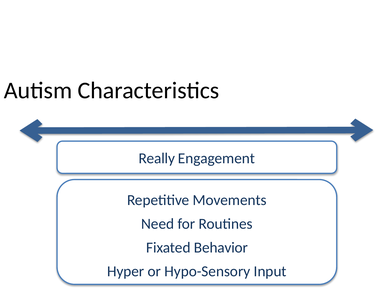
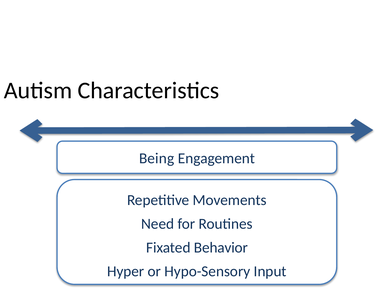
Really: Really -> Being (157, 158)
